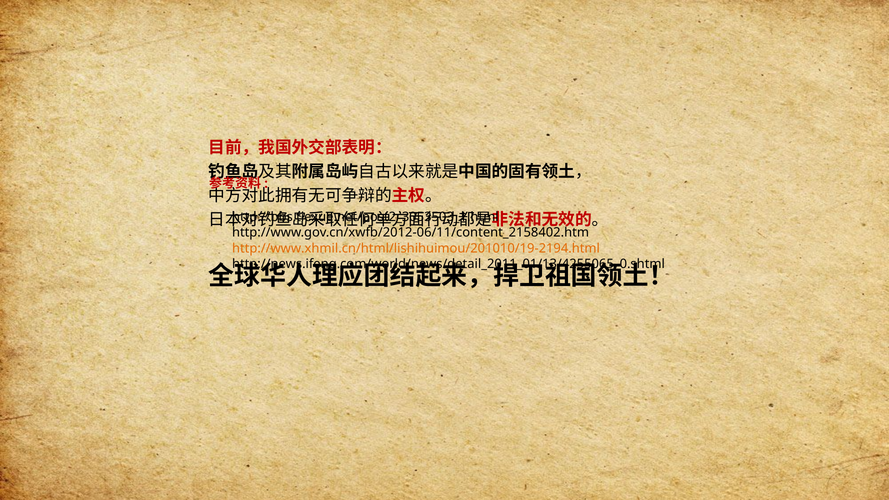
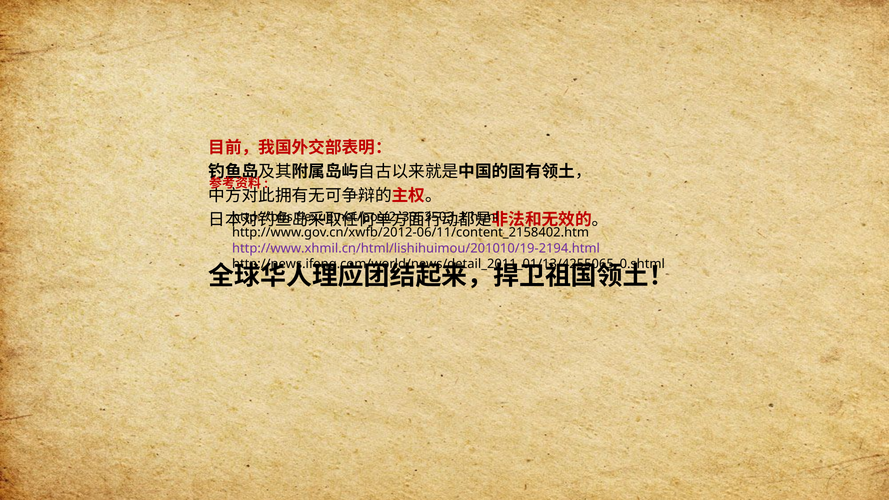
http://www.xhmil.cn/html/lishihuimou/201010/19-2194.html colour: orange -> purple (416, 248)
